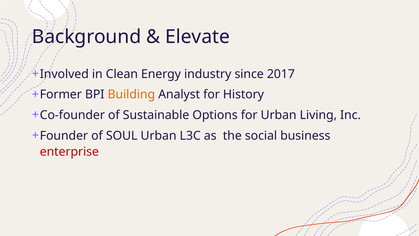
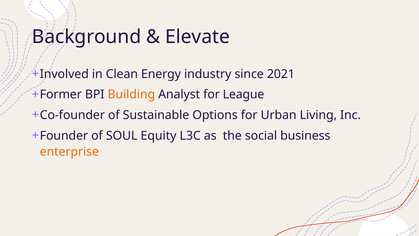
2017: 2017 -> 2021 (281, 74)
History: History -> League (243, 94)
SOUL Urban: Urban -> Equity (159, 135)
enterprise colour: red -> orange (69, 152)
